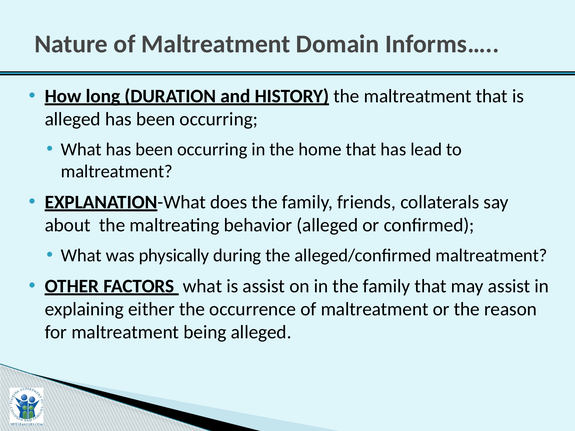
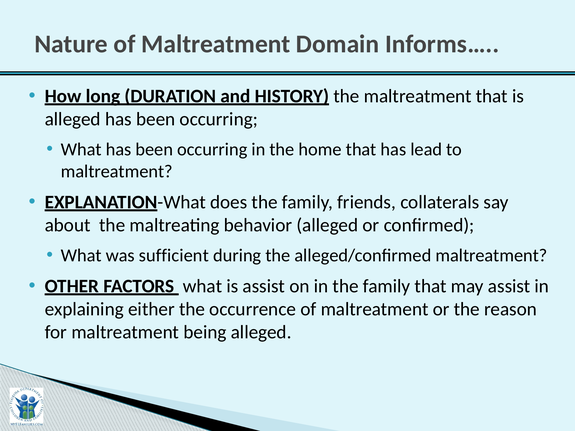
physically: physically -> sufficient (174, 256)
